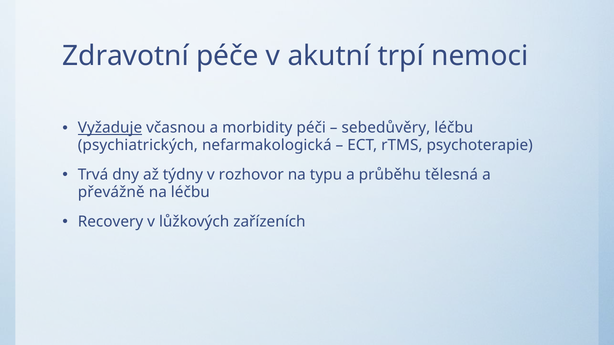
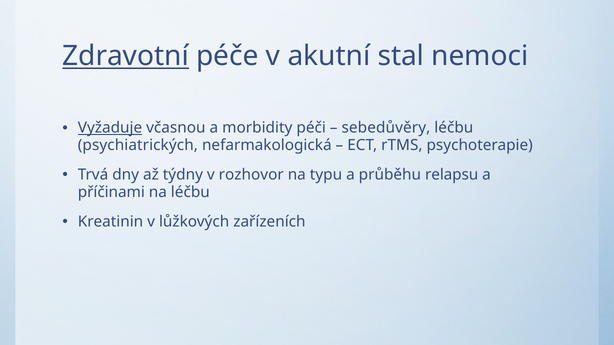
Zdravotní underline: none -> present (126, 56)
trpí: trpí -> stal (401, 56)
tělesná: tělesná -> relapsu (452, 175)
převážně: převážně -> příčinami (111, 193)
Recovery: Recovery -> Kreatinin (111, 222)
